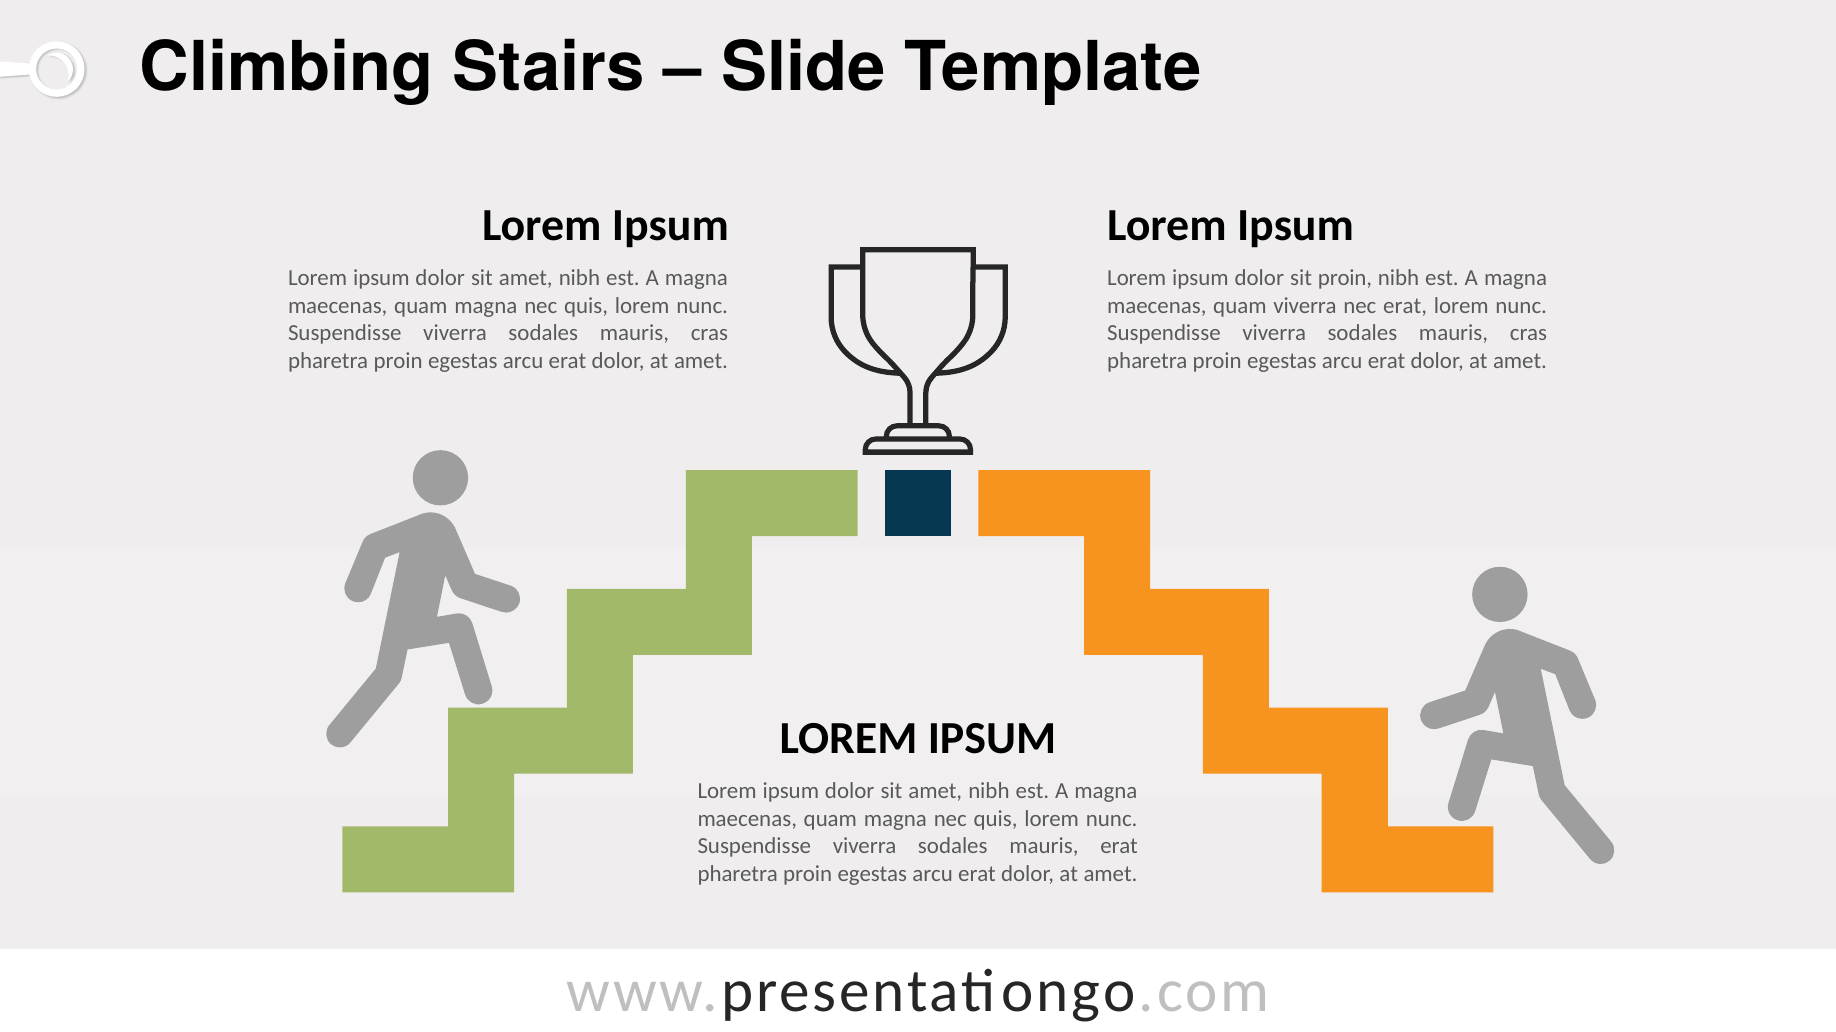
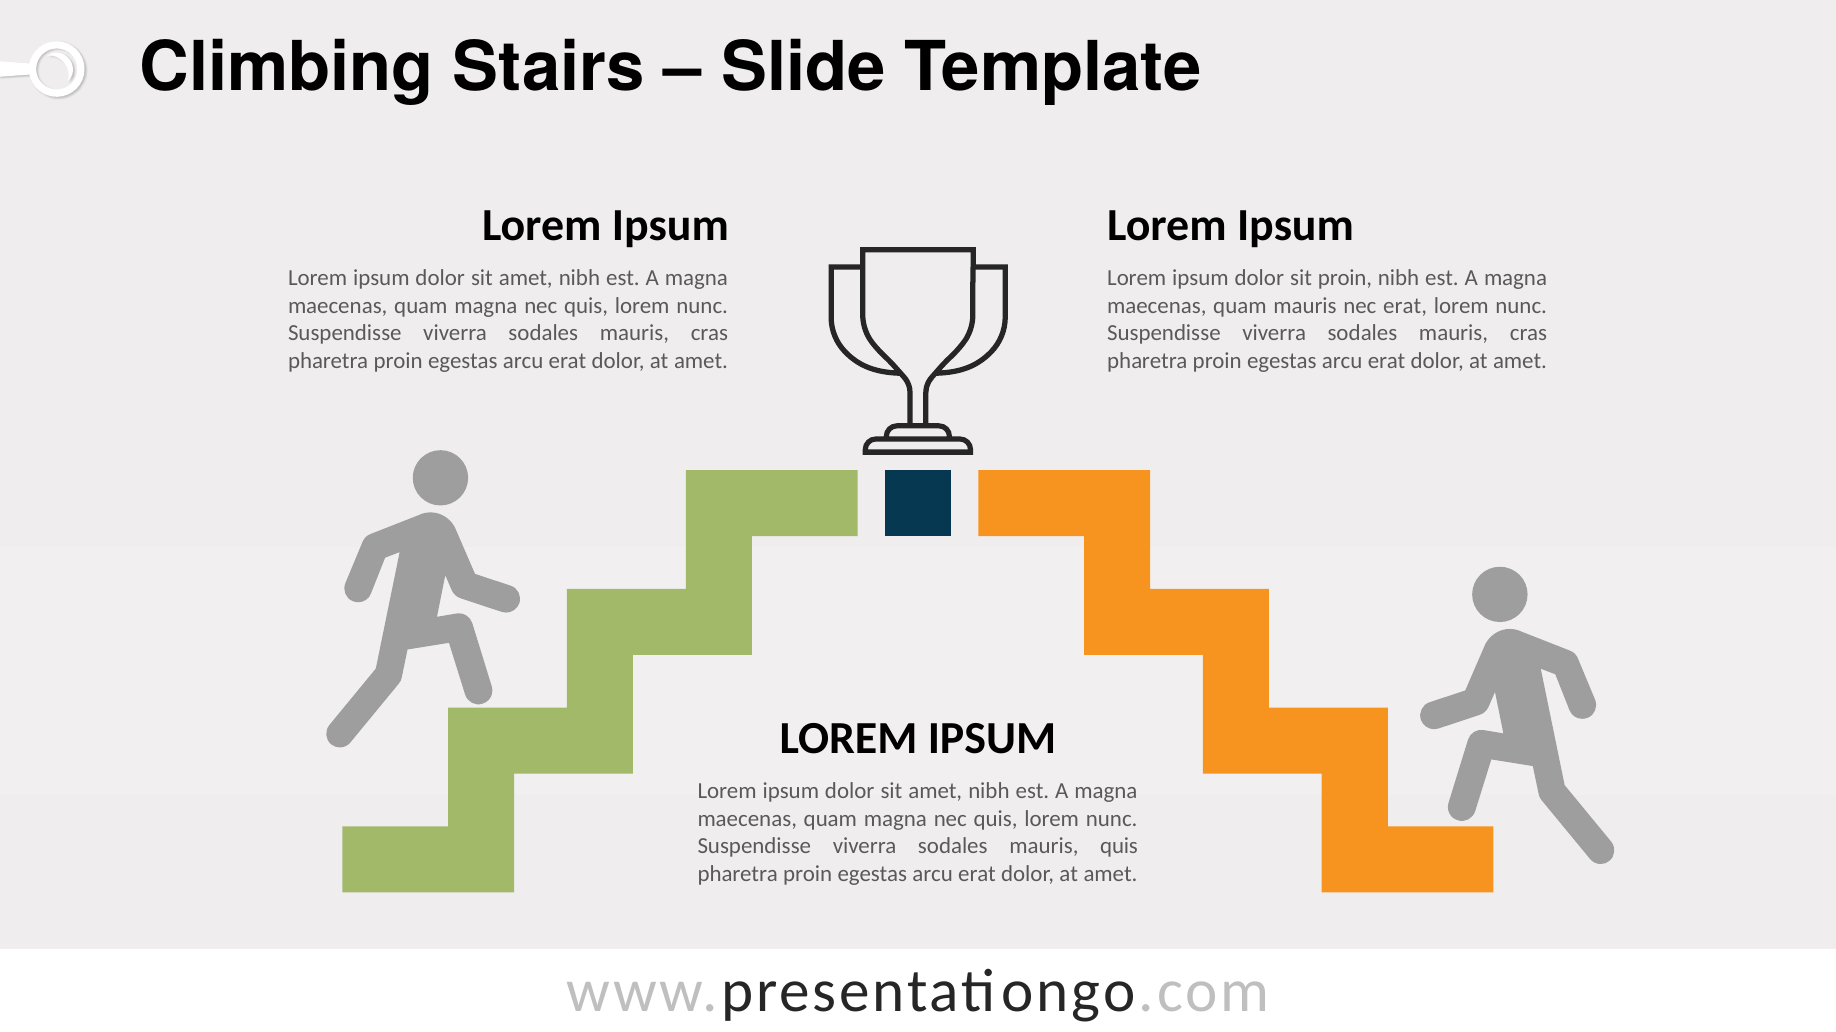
quam viverra: viverra -> mauris (1305, 306)
mauris erat: erat -> quis (1119, 847)
